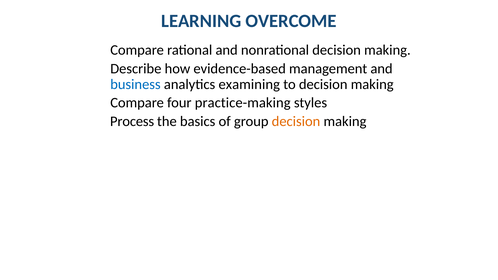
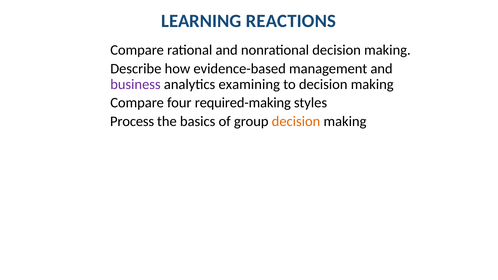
OVERCOME: OVERCOME -> REACTIONS (291, 21)
business colour: blue -> purple (135, 84)
practice-making: practice-making -> required-making (243, 103)
